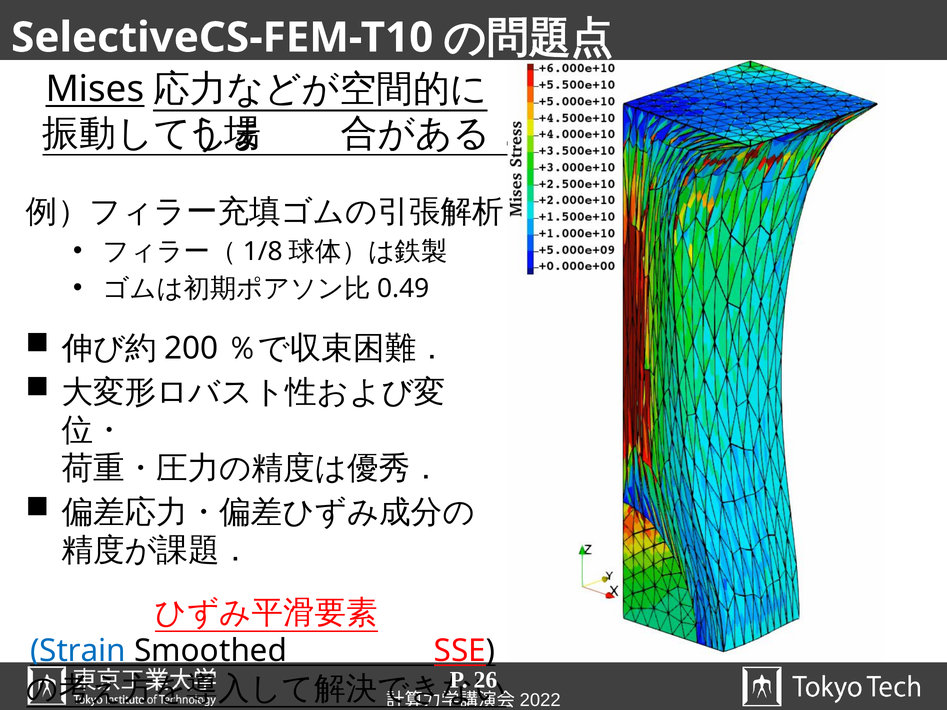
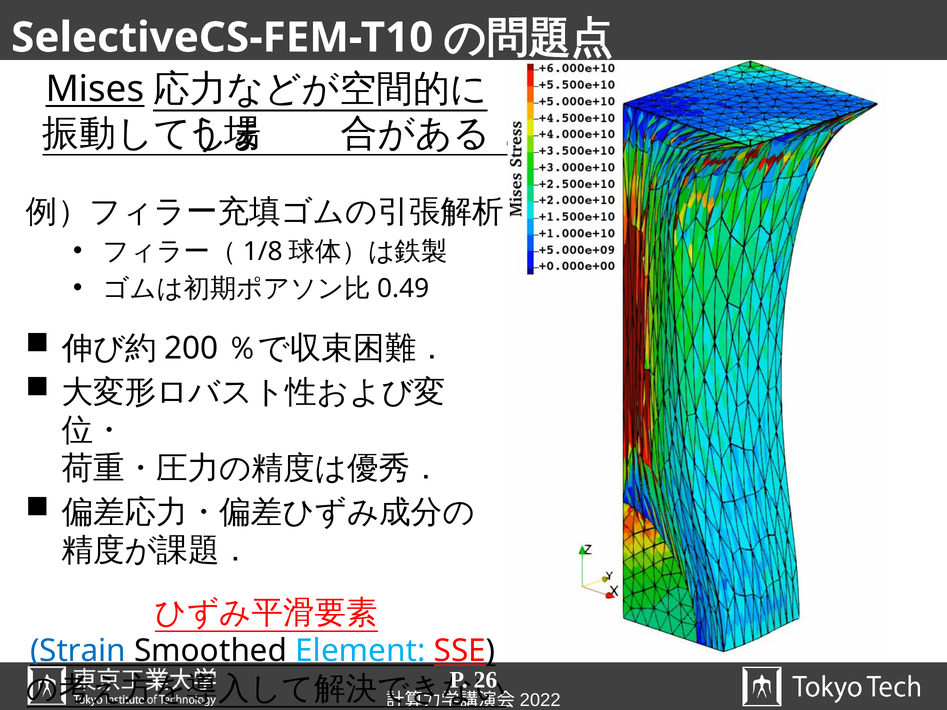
Element colour: white -> light blue (360, 651)
